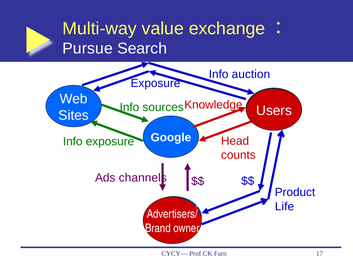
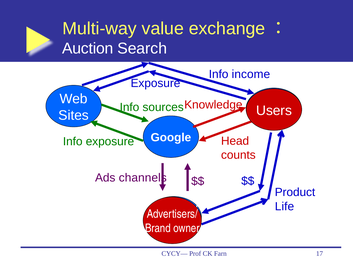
Pursue: Pursue -> Auction (88, 48)
auction: auction -> income (251, 74)
